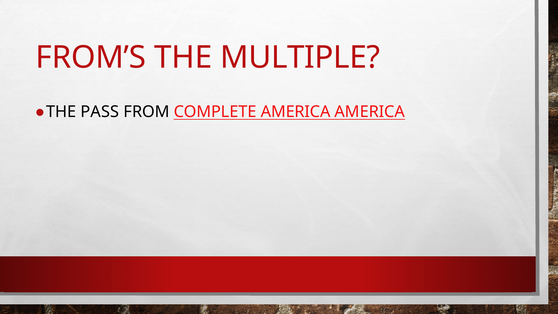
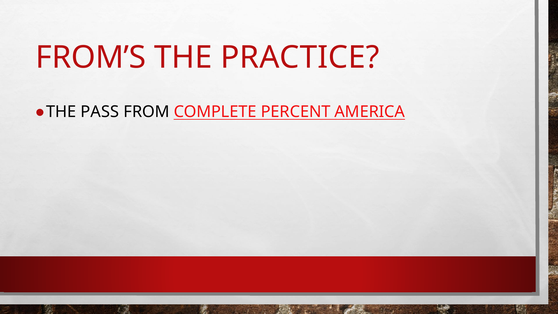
MULTIPLE: MULTIPLE -> PRACTICE (300, 58)
COMPLETE AMERICA: AMERICA -> PERCENT (296, 112)
